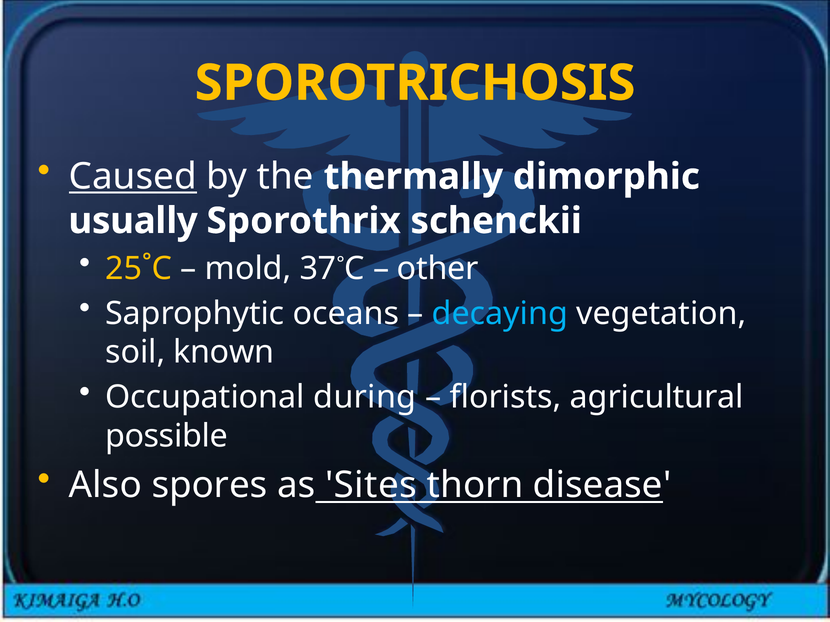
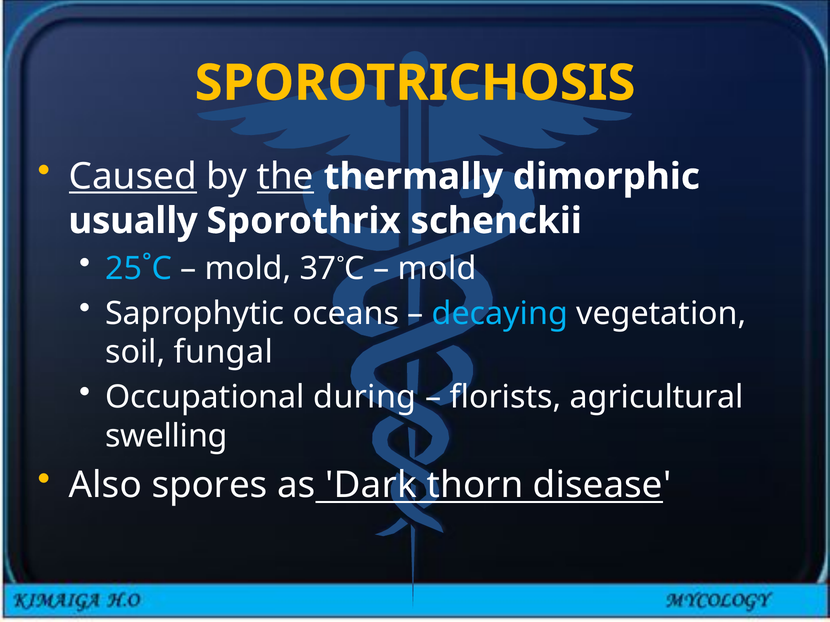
the underline: none -> present (285, 177)
25˚C colour: yellow -> light blue (139, 269)
other: other -> mold (437, 269)
known: known -> fungal (223, 352)
possible: possible -> swelling (166, 436)
Sites: Sites -> Dark (371, 485)
